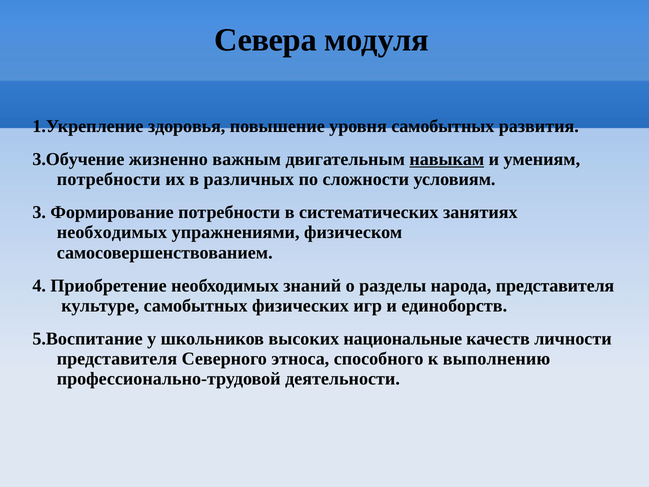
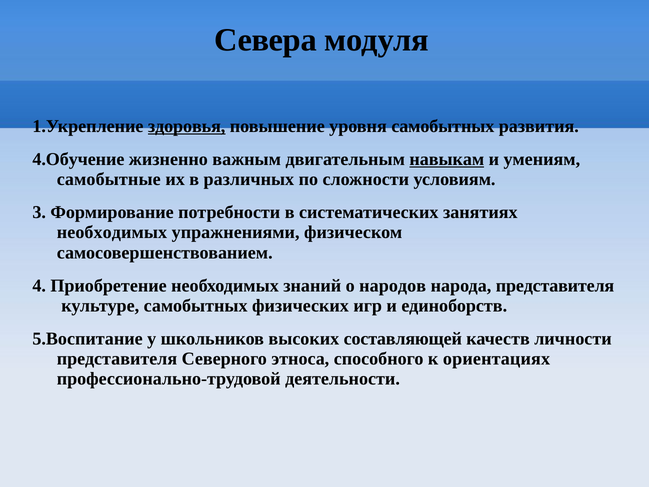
здоровья underline: none -> present (187, 126)
3.Обучение: 3.Обучение -> 4.Обучение (78, 159)
потребности: потребности -> самобытные (109, 179)
разделы: разделы -> народов (393, 285)
национальные: национальные -> составляющей (403, 339)
выполнению: выполнению -> ориентациях (497, 359)
